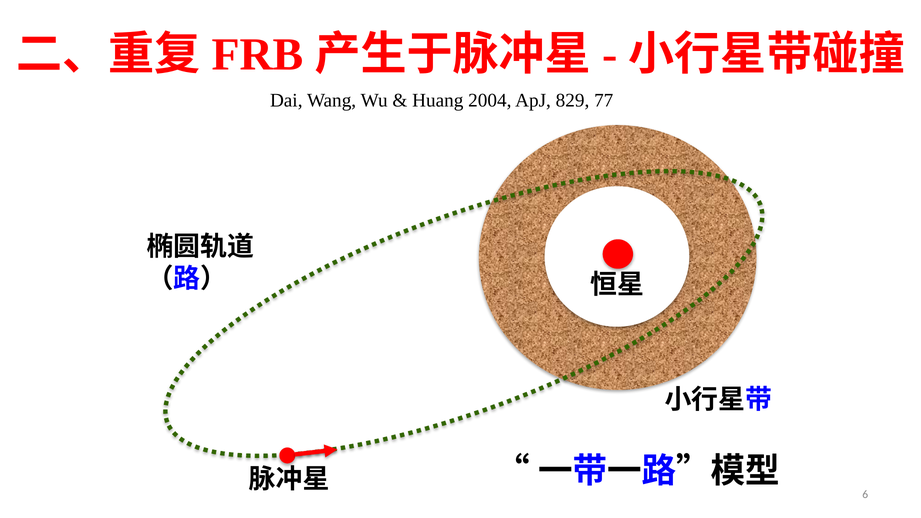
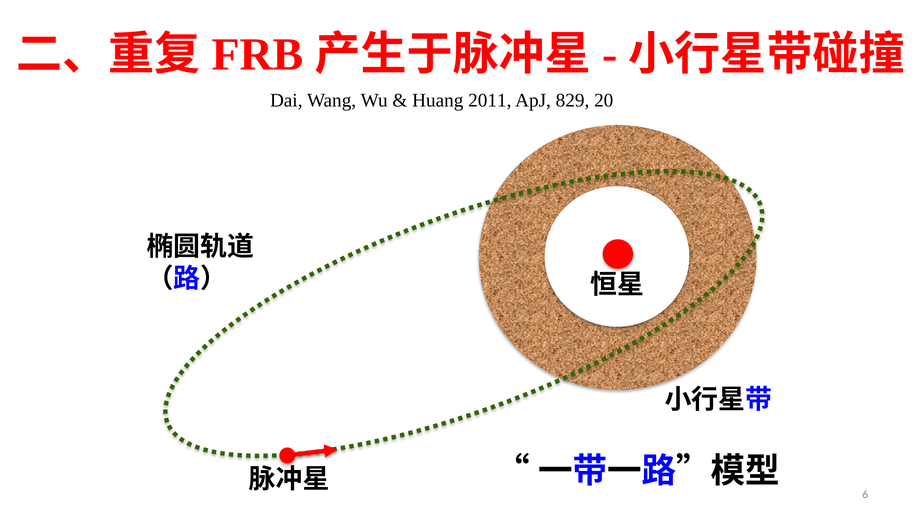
2004: 2004 -> 2011 (490, 100)
77: 77 -> 20 (604, 100)
